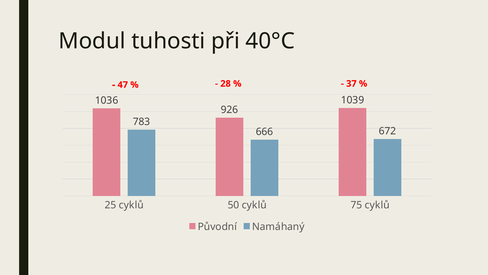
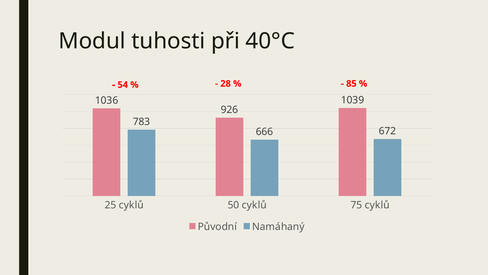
47: 47 -> 54 (123, 85)
37: 37 -> 85 (351, 84)
